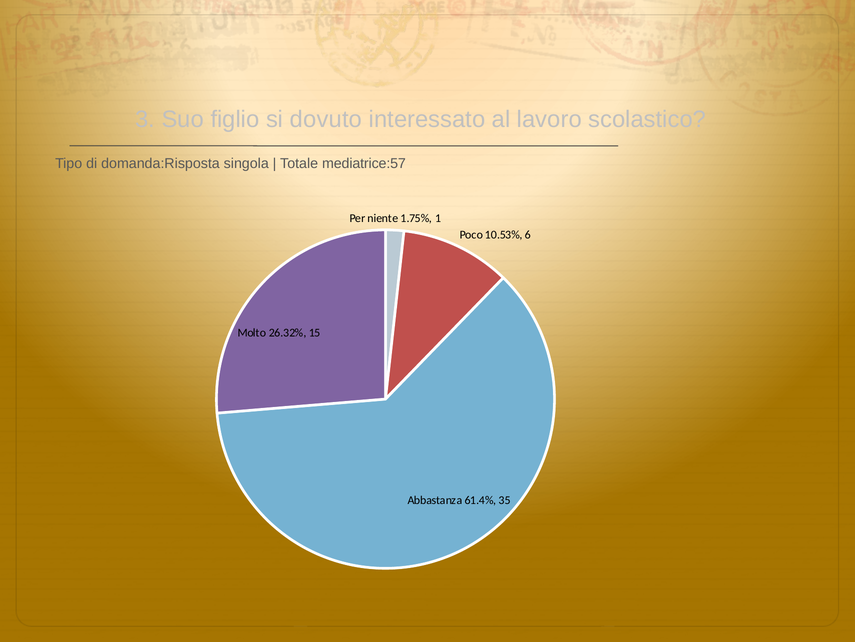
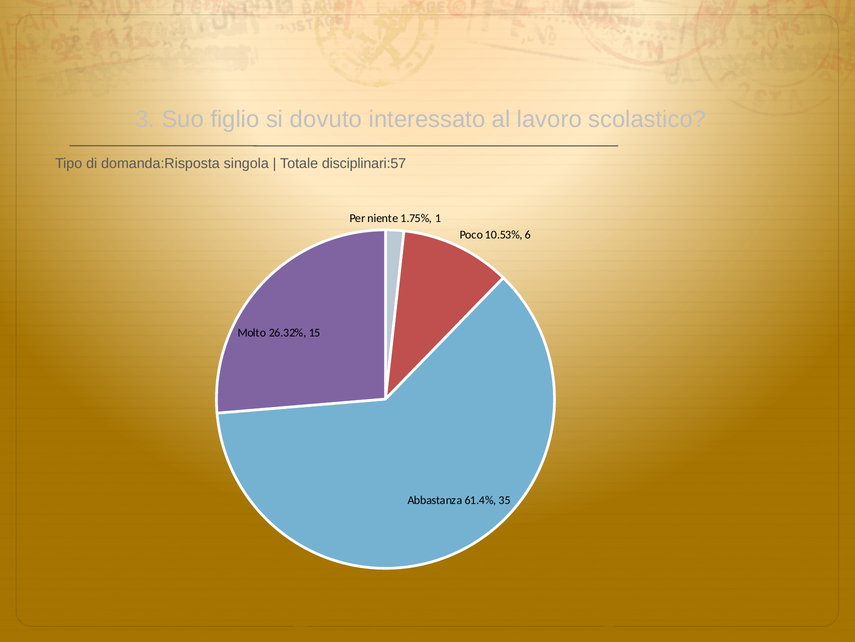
mediatrice:57: mediatrice:57 -> disciplinari:57 (364, 163)
